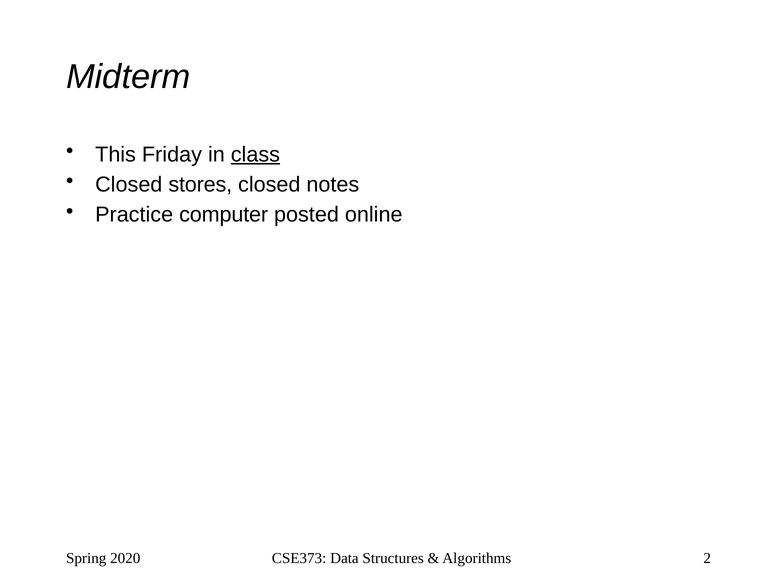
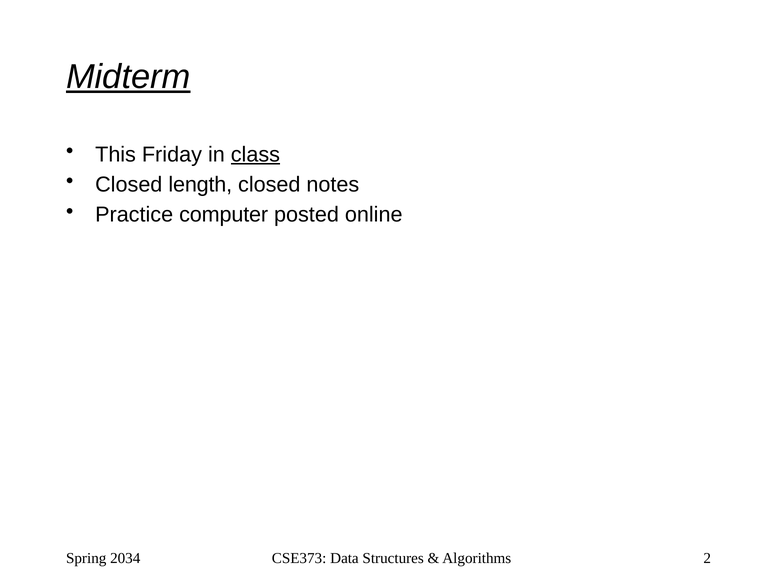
Midterm underline: none -> present (128, 77)
stores: stores -> length (200, 185)
2020: 2020 -> 2034 (125, 558)
